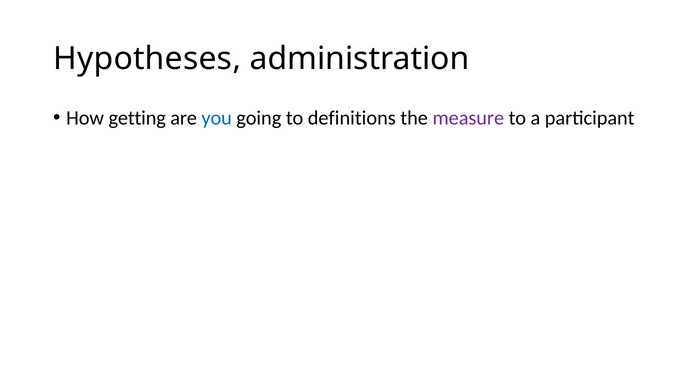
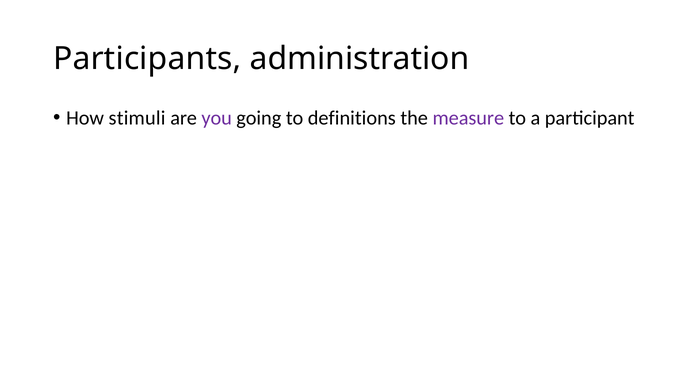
Hypotheses: Hypotheses -> Participants (147, 59)
getting: getting -> stimuli (137, 118)
you colour: blue -> purple (217, 118)
